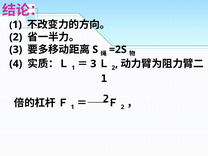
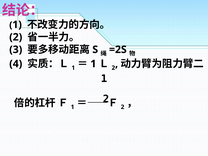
3: 3 -> 1 (93, 64)
